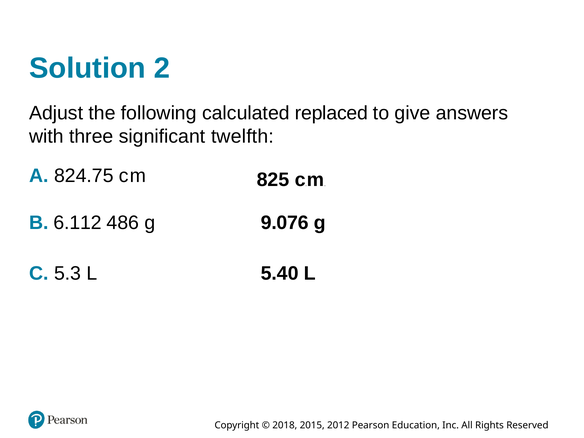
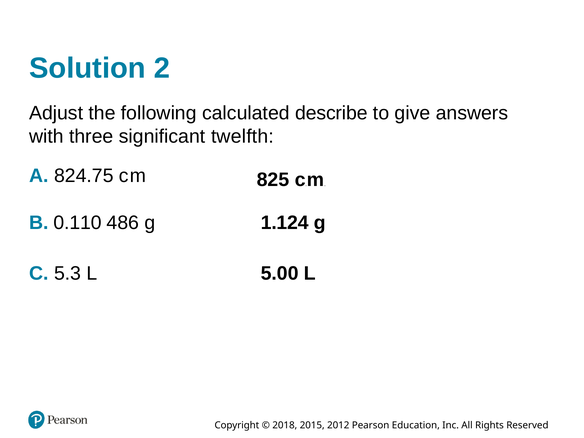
replaced: replaced -> describe (331, 113)
6.112: 6.112 -> 0.110 (78, 223)
9.076: 9.076 -> 1.124 (285, 223)
5.40: 5.40 -> 5.00 (280, 273)
